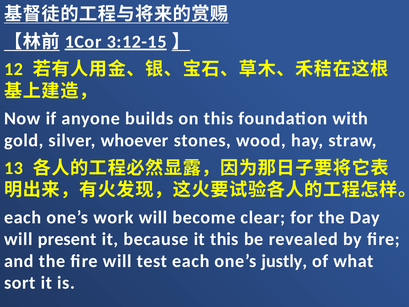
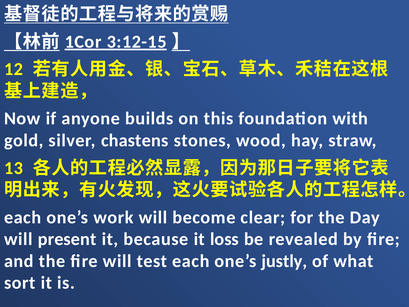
whoever: whoever -> chastens (135, 140)
it this: this -> loss (225, 239)
